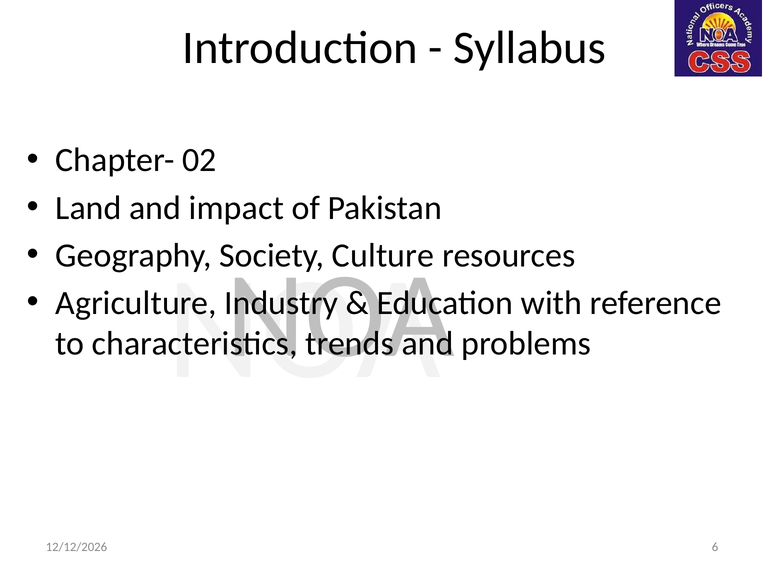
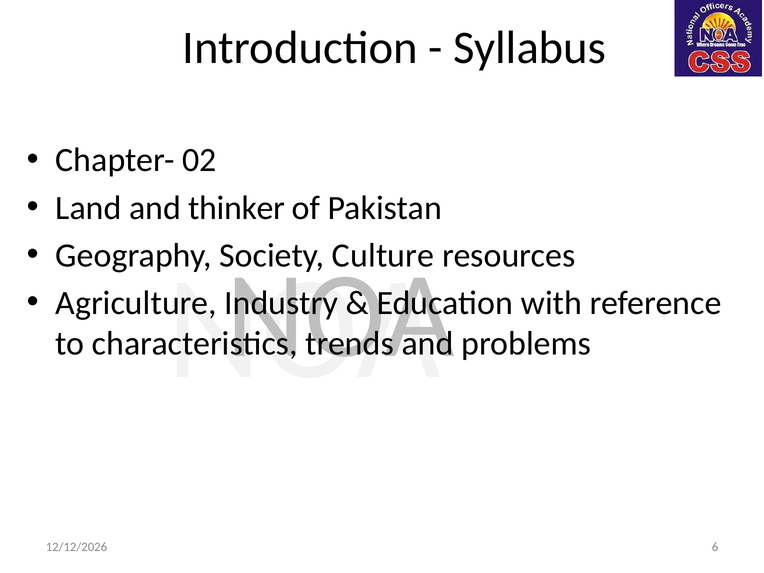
impact: impact -> thinker (237, 208)
